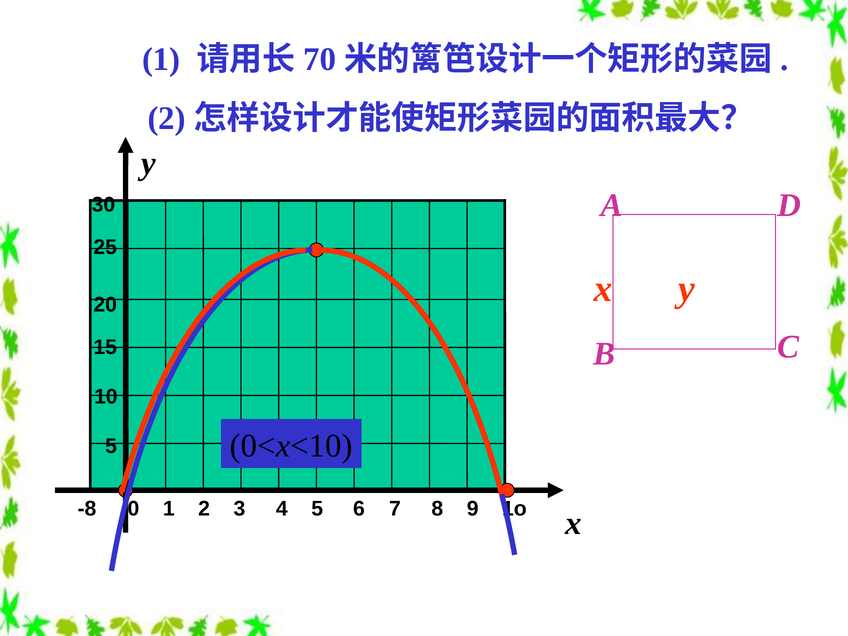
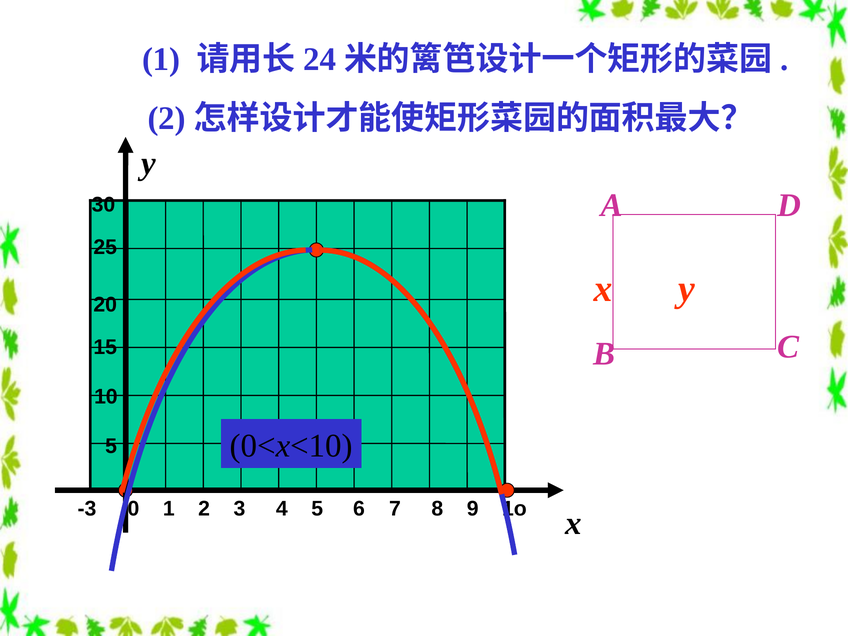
70: 70 -> 24 (320, 59)
-8: -8 -> -3 (87, 509)
